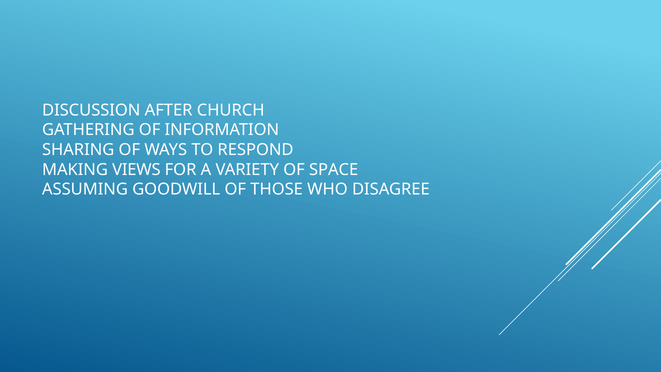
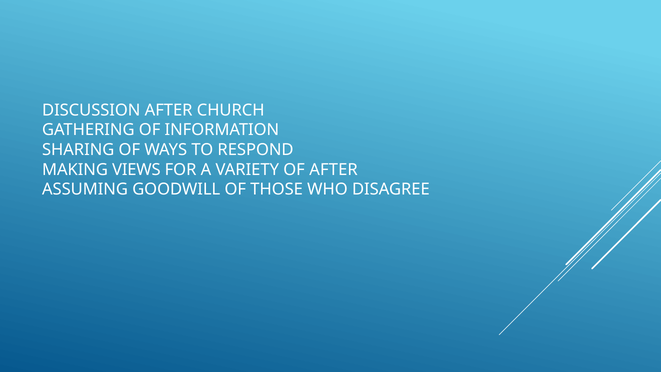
OF SPACE: SPACE -> AFTER (334, 170)
